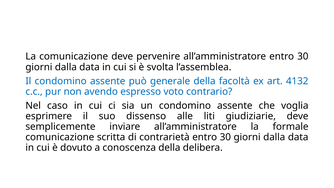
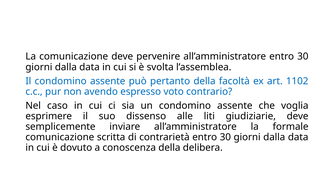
generale: generale -> pertanto (170, 81)
4132: 4132 -> 1102 (297, 81)
